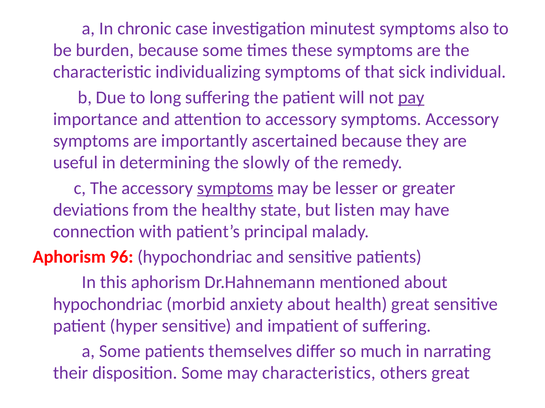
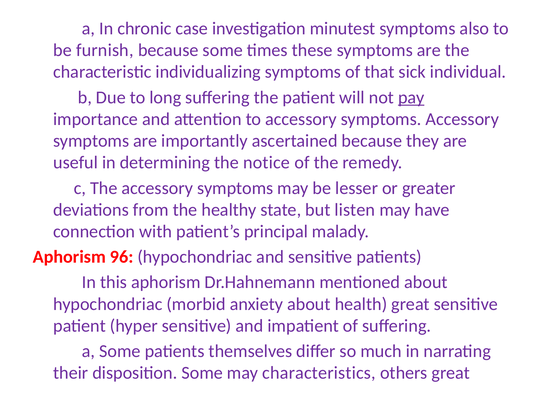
burden: burden -> furnish (105, 50)
slowly: slowly -> notice (267, 163)
symptoms underline: present -> none (235, 188)
